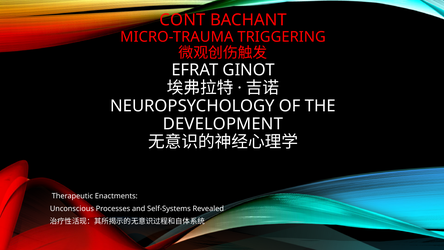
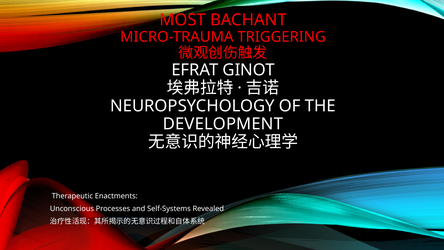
CONT: CONT -> MOST (183, 20)
